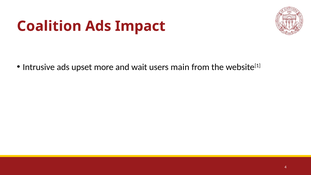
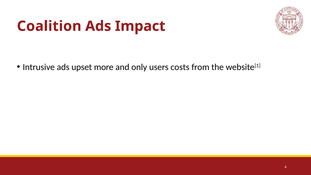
wait: wait -> only (139, 67)
main: main -> costs (180, 67)
